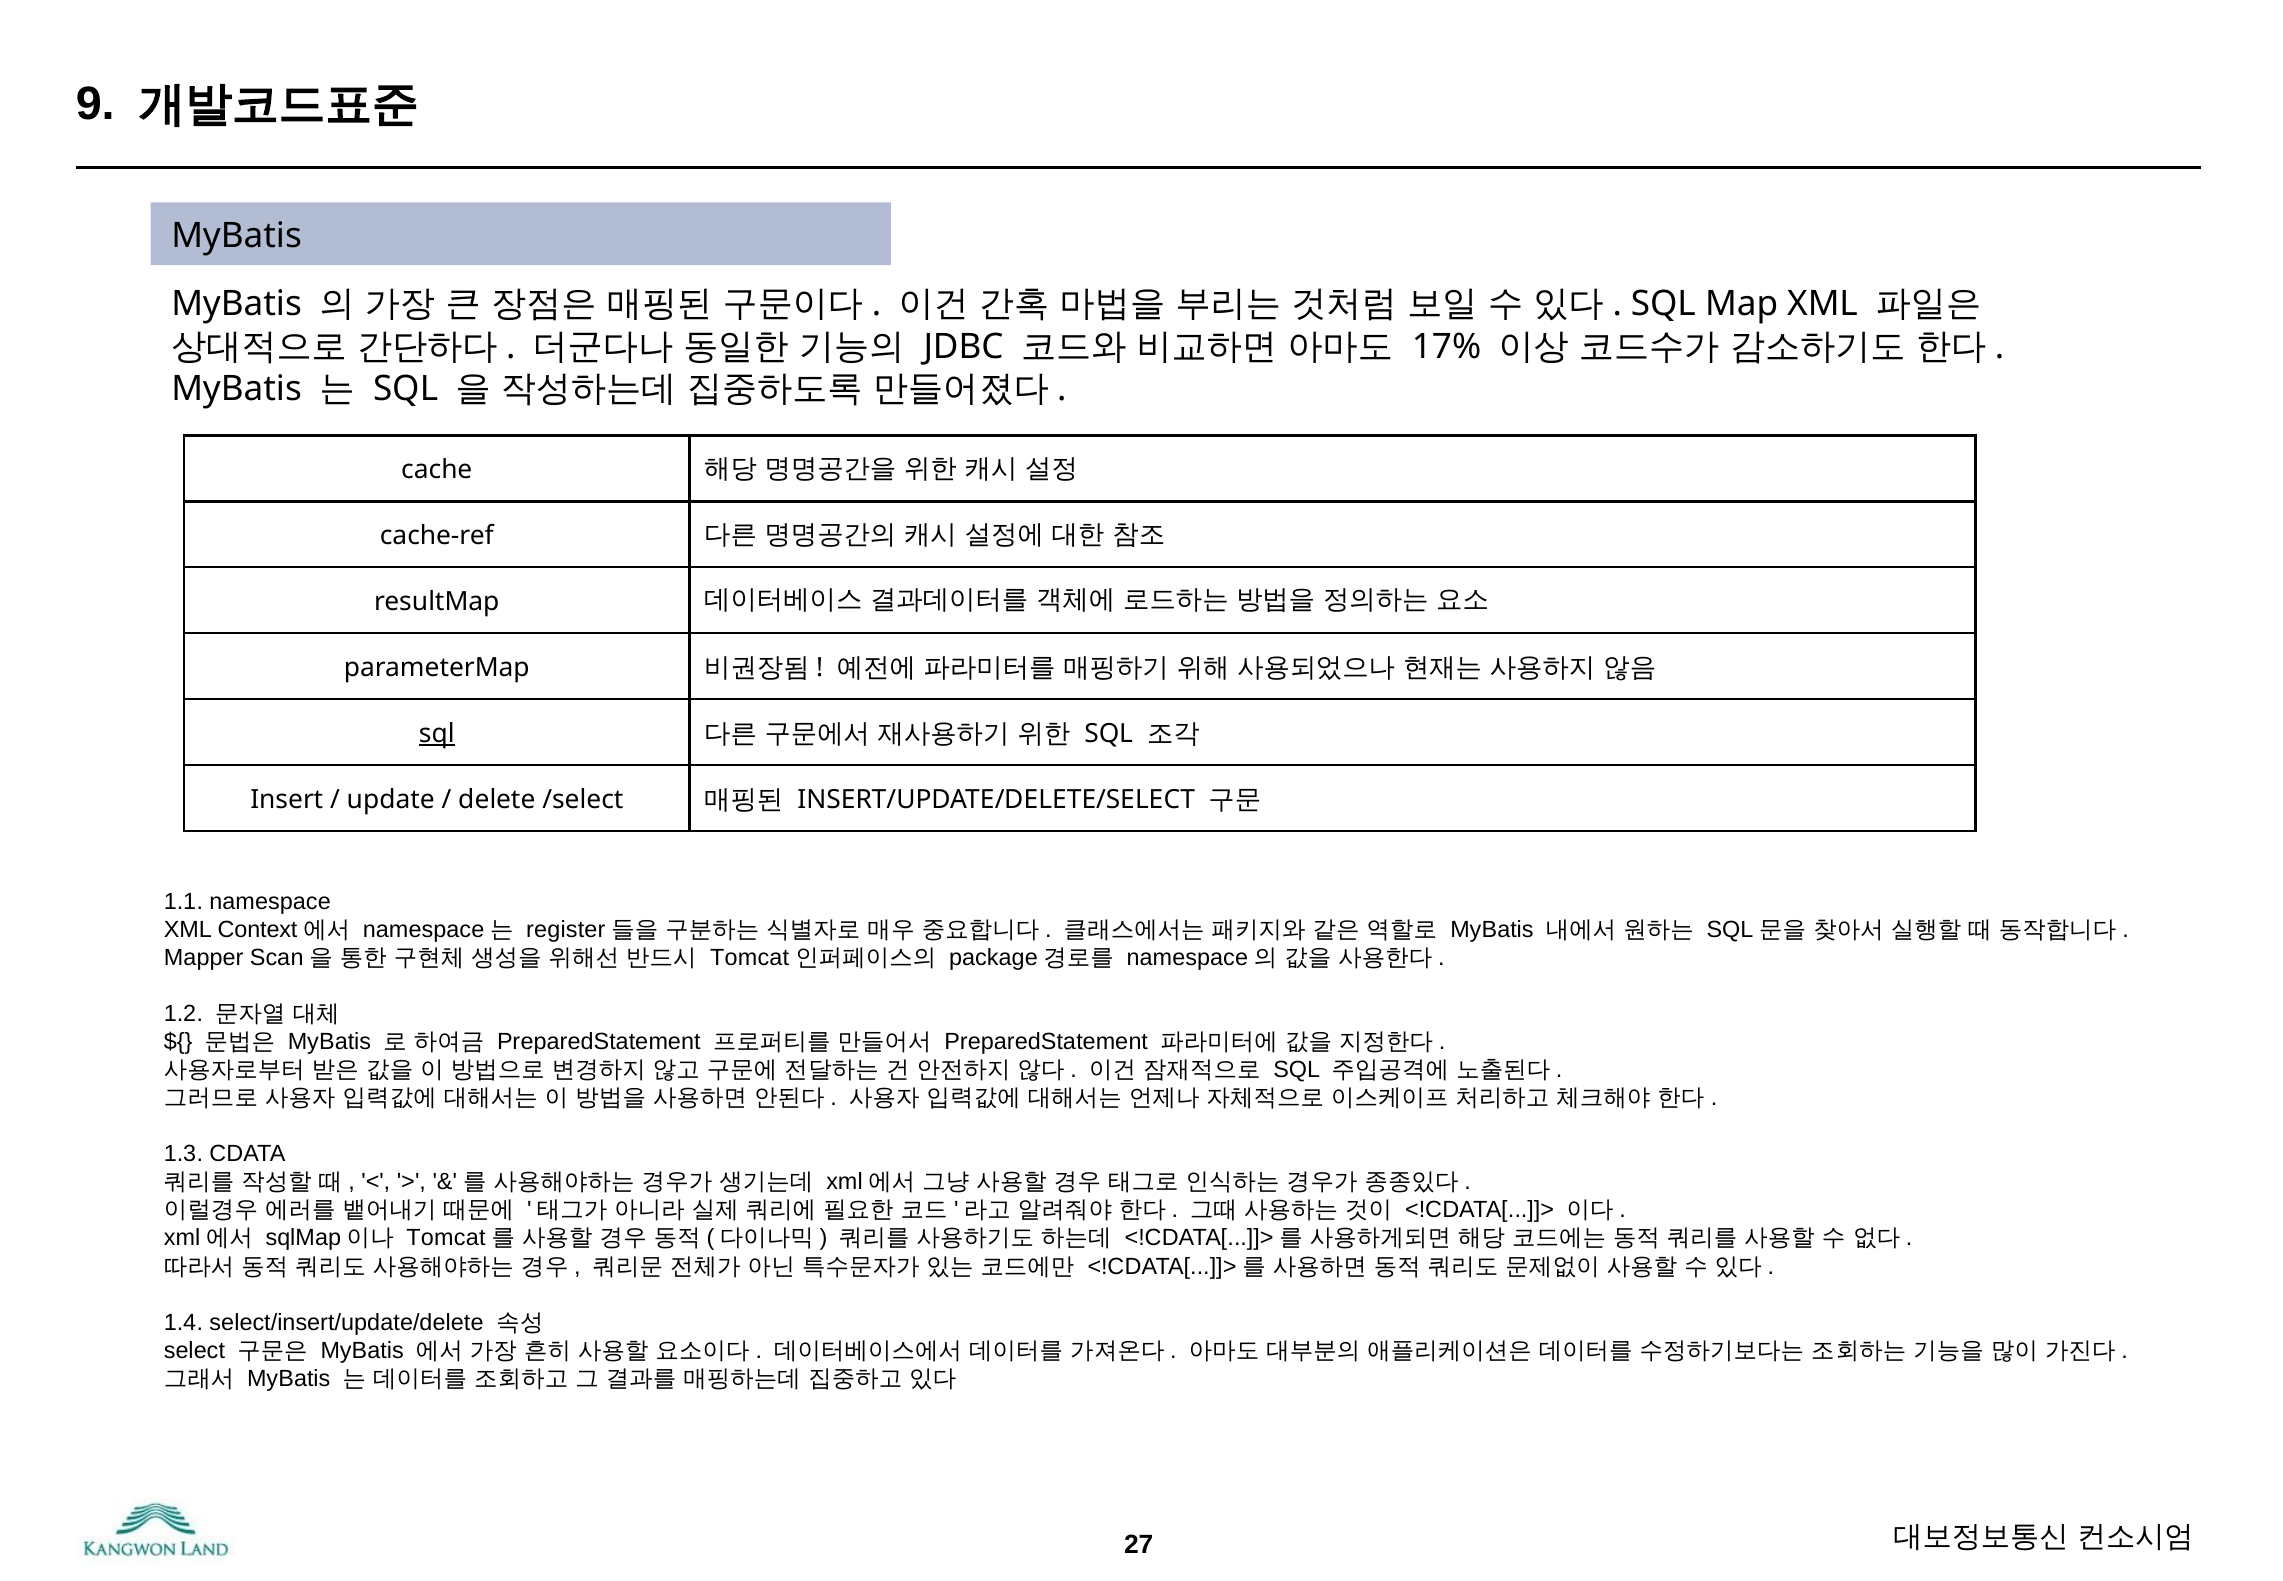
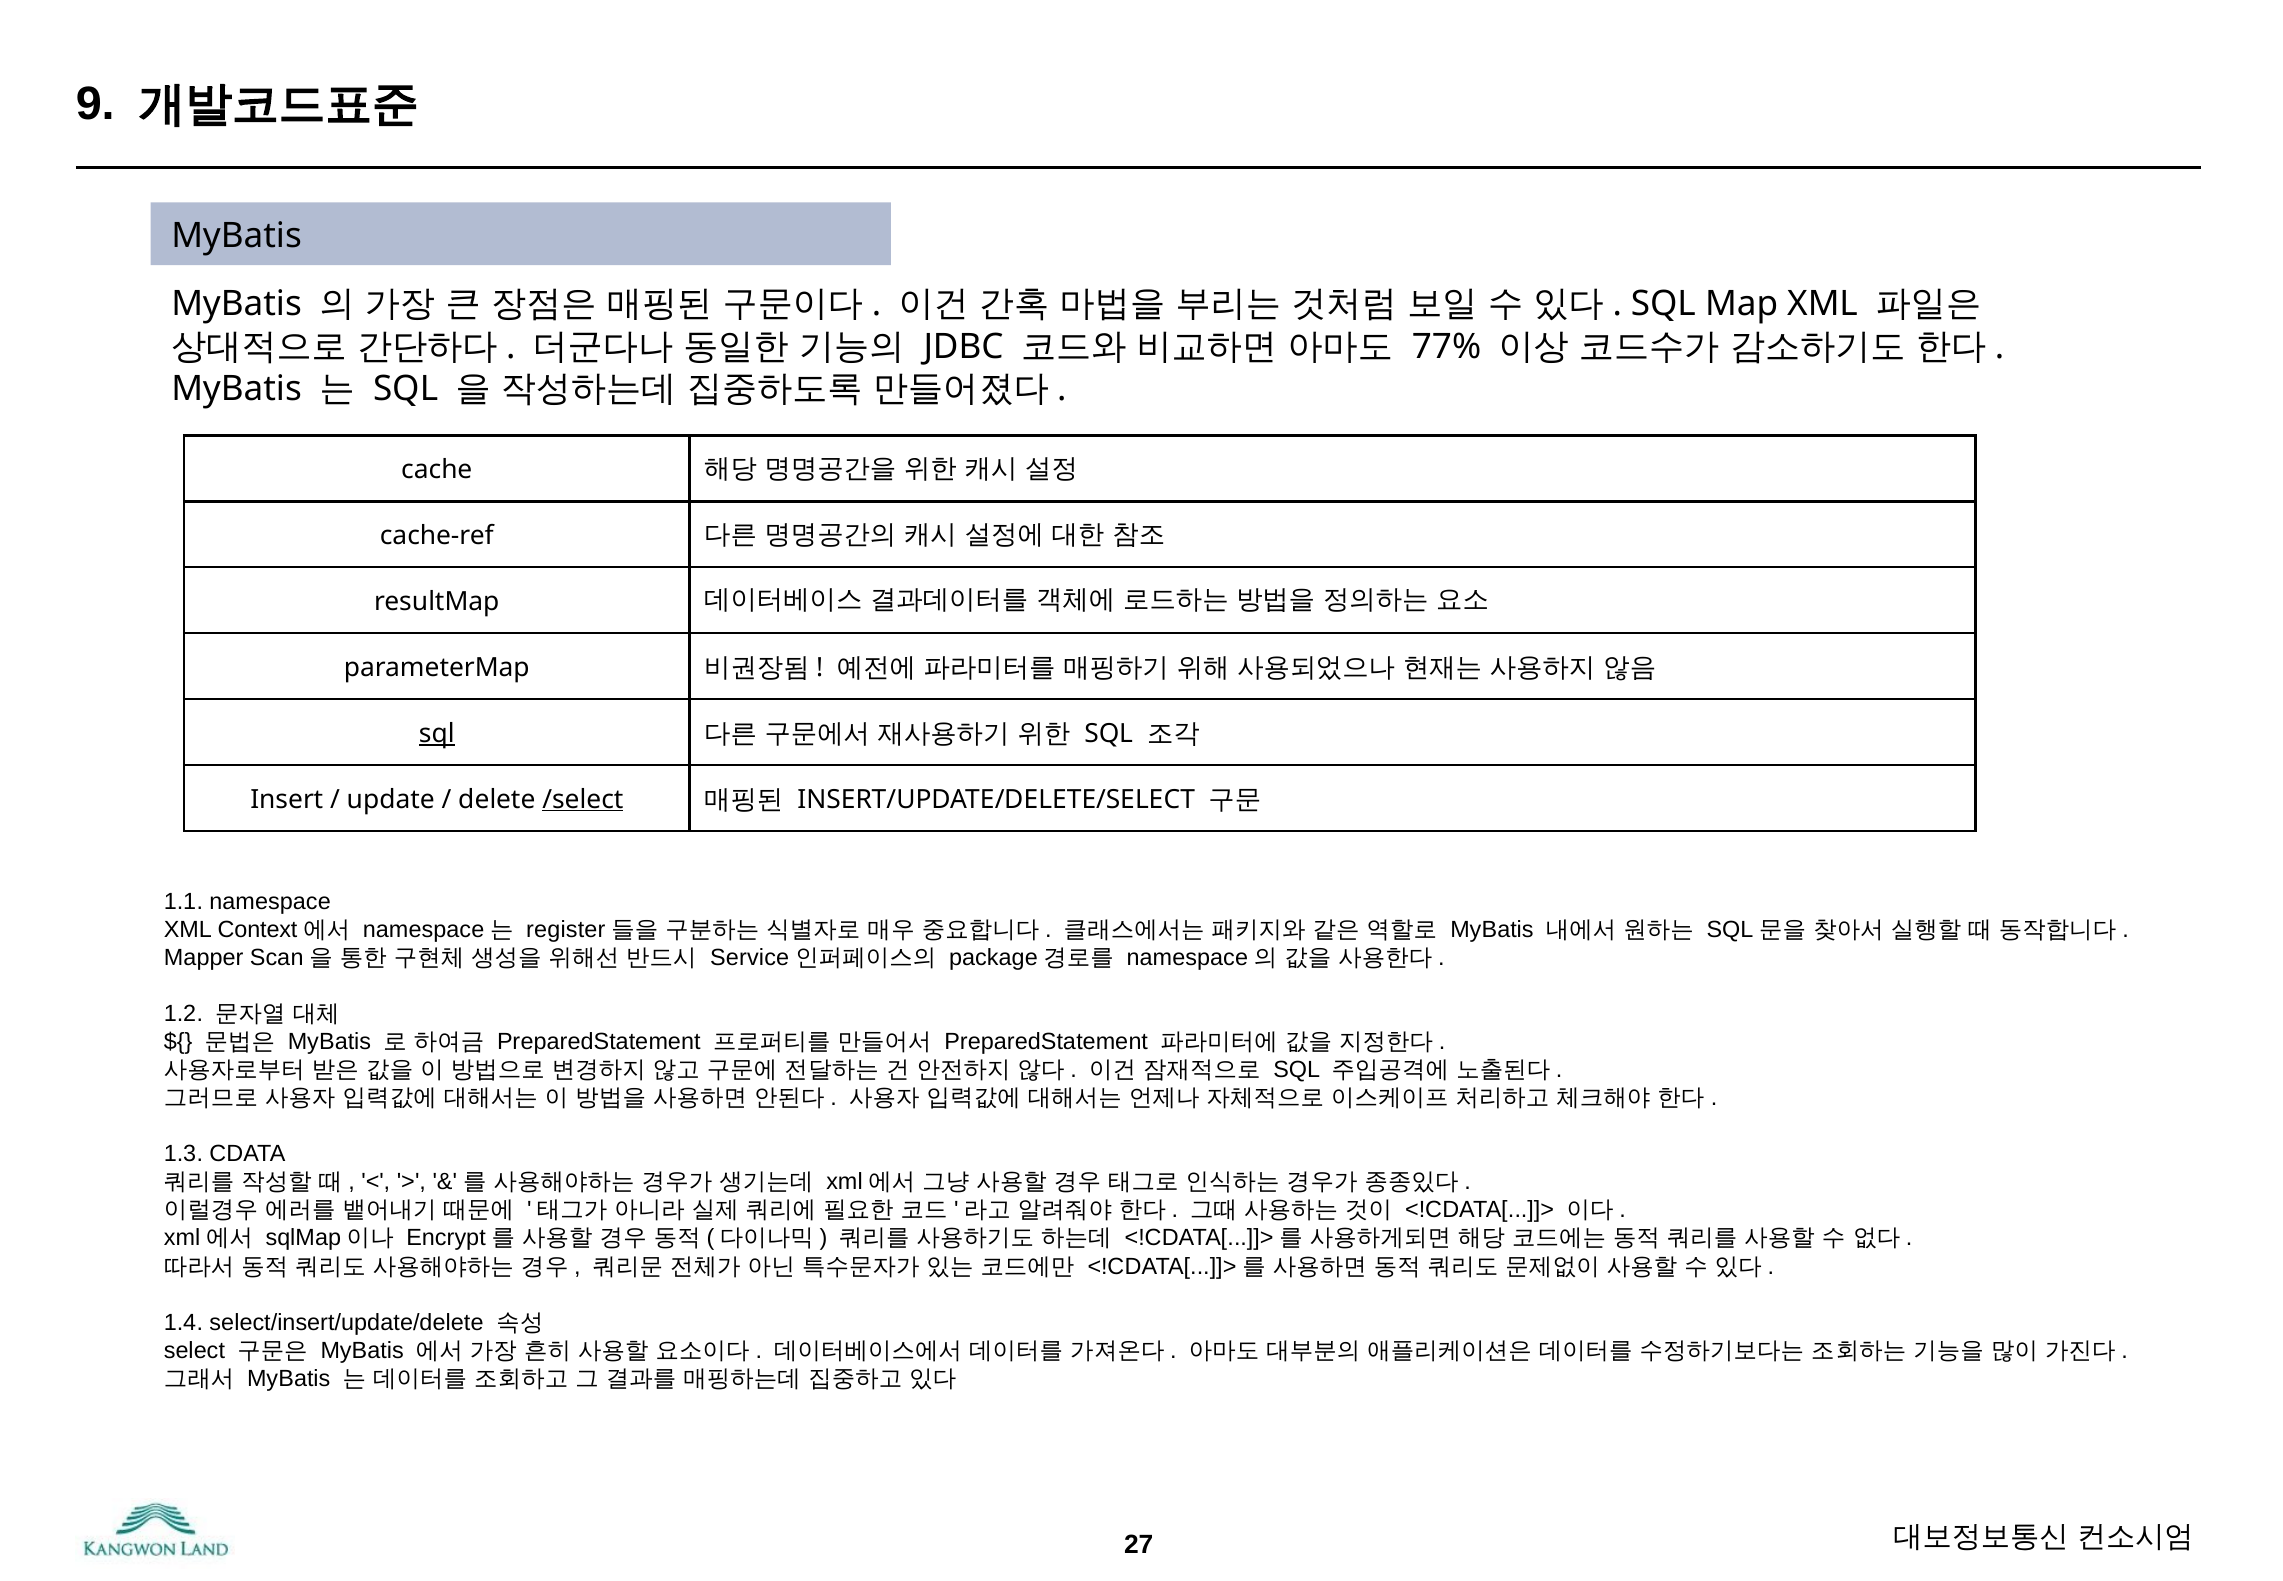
17%: 17% -> 77% (1447, 346)
/select underline: none -> present (583, 799)
Tomcat: Tomcat -> Service (750, 957)
Tomcat: Tomcat -> Encrypt (446, 1238)
